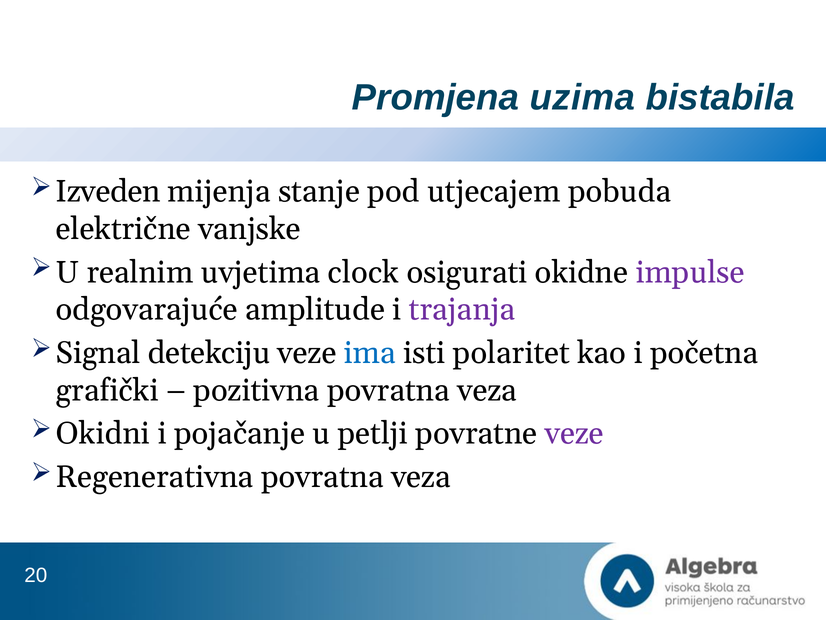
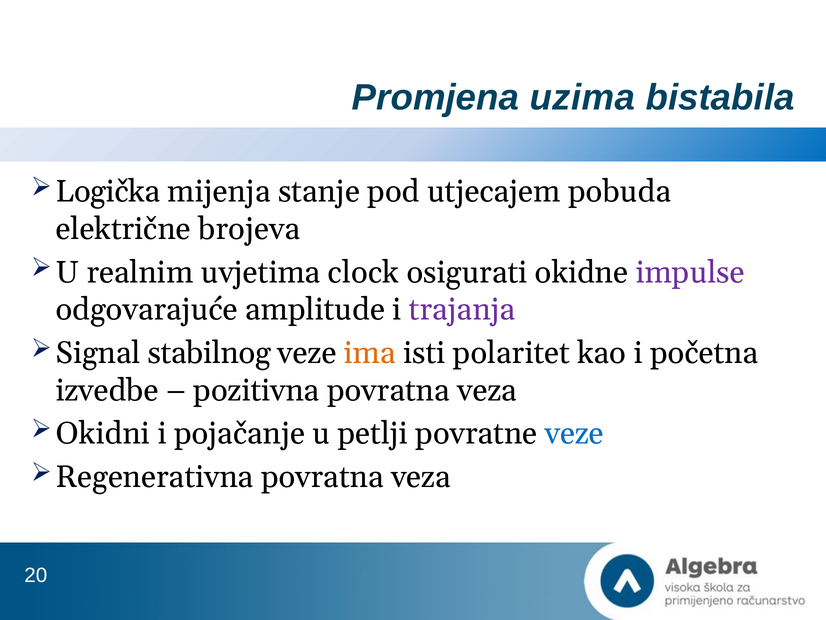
Izveden: Izveden -> Logička (108, 192)
vanjske: vanjske -> brojeva (249, 229)
detekciju: detekciju -> stabilnog (209, 353)
ima colour: blue -> orange (370, 353)
grafički: grafički -> izvedbe (107, 390)
veze colour: purple -> blue (574, 433)
